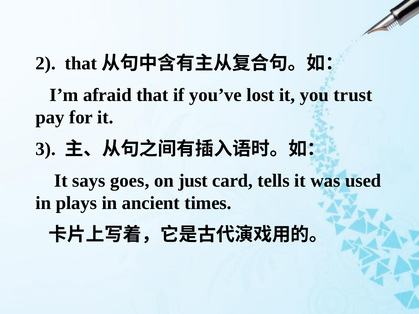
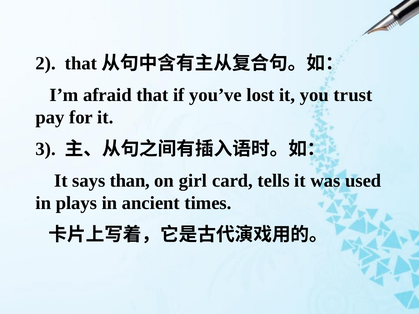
goes: goes -> than (130, 181)
just: just -> girl (193, 181)
